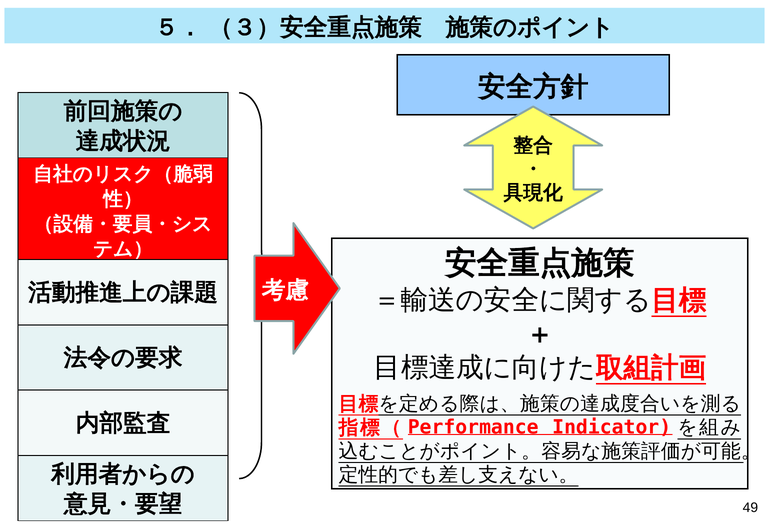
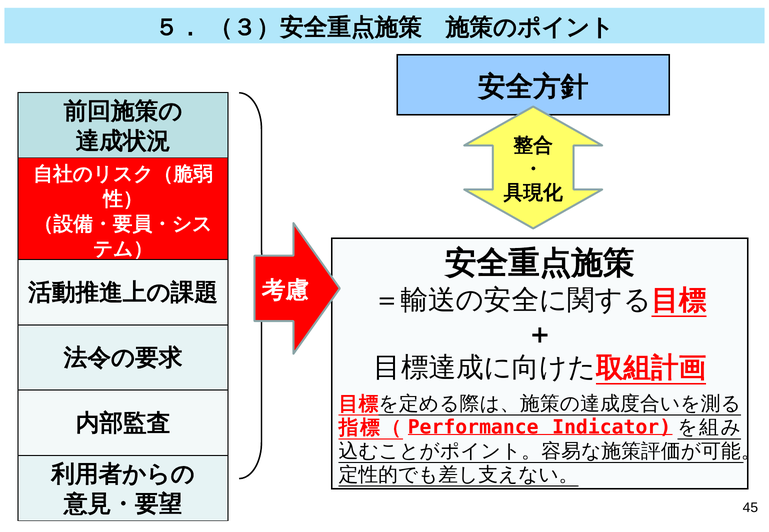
49: 49 -> 45 (750, 508)
